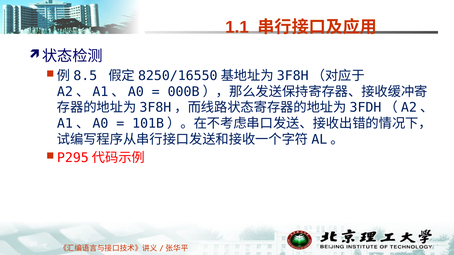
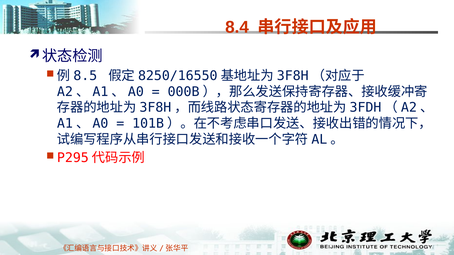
1.1: 1.1 -> 8.4 (237, 27)
